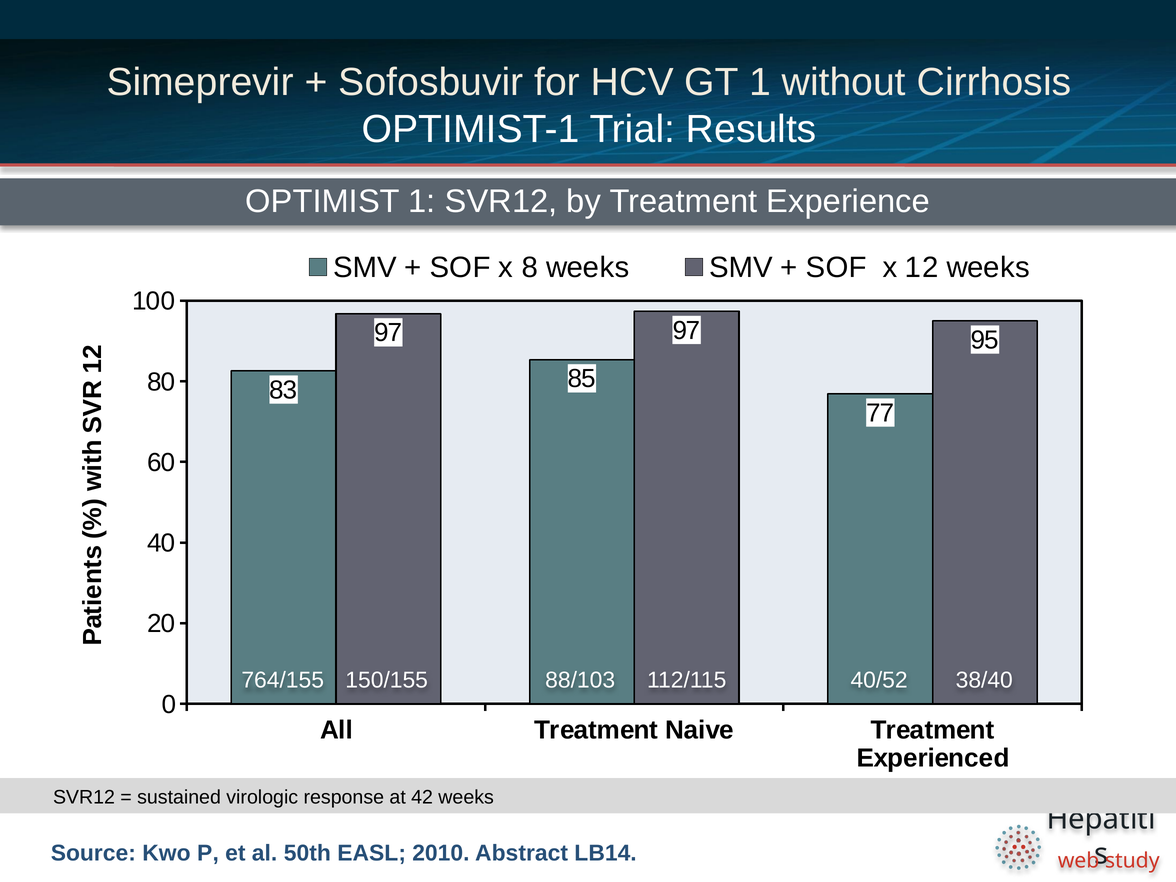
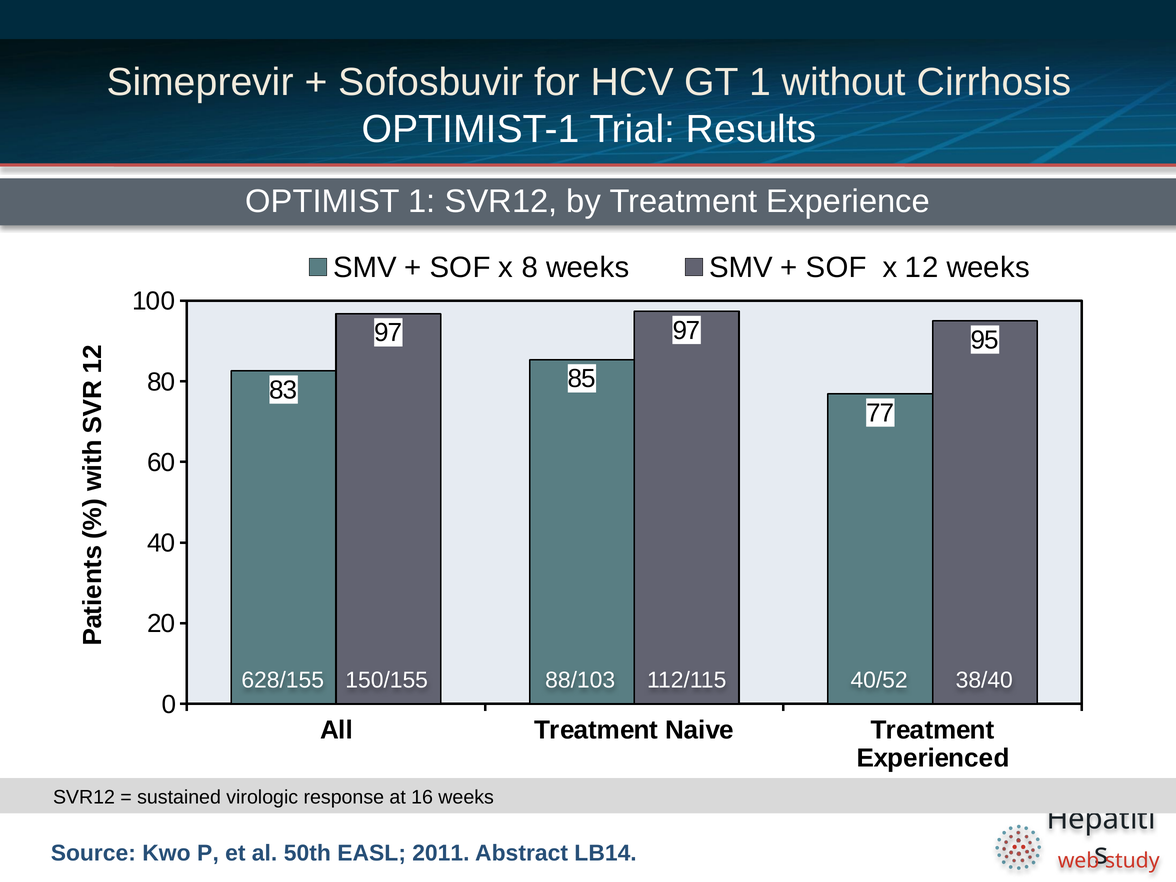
764/155: 764/155 -> 628/155 (283, 680)
42: 42 -> 16 (422, 797)
2010: 2010 -> 2011 (441, 853)
